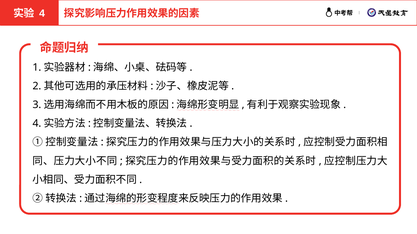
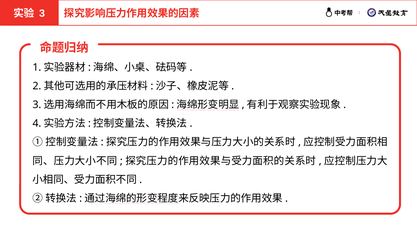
4: 4 -> 3 (42, 13)
